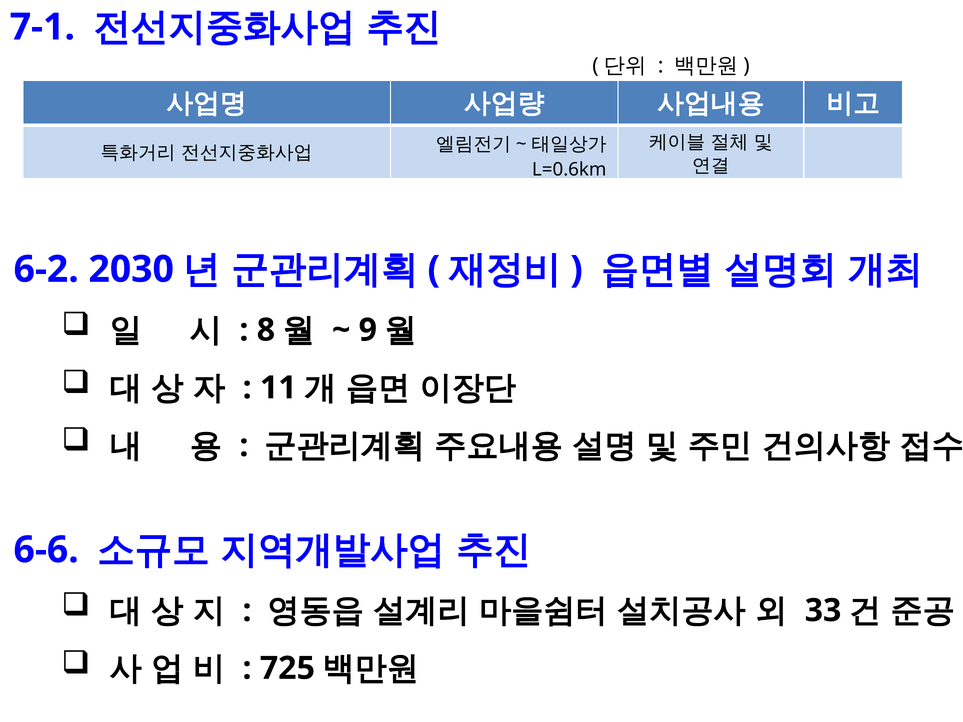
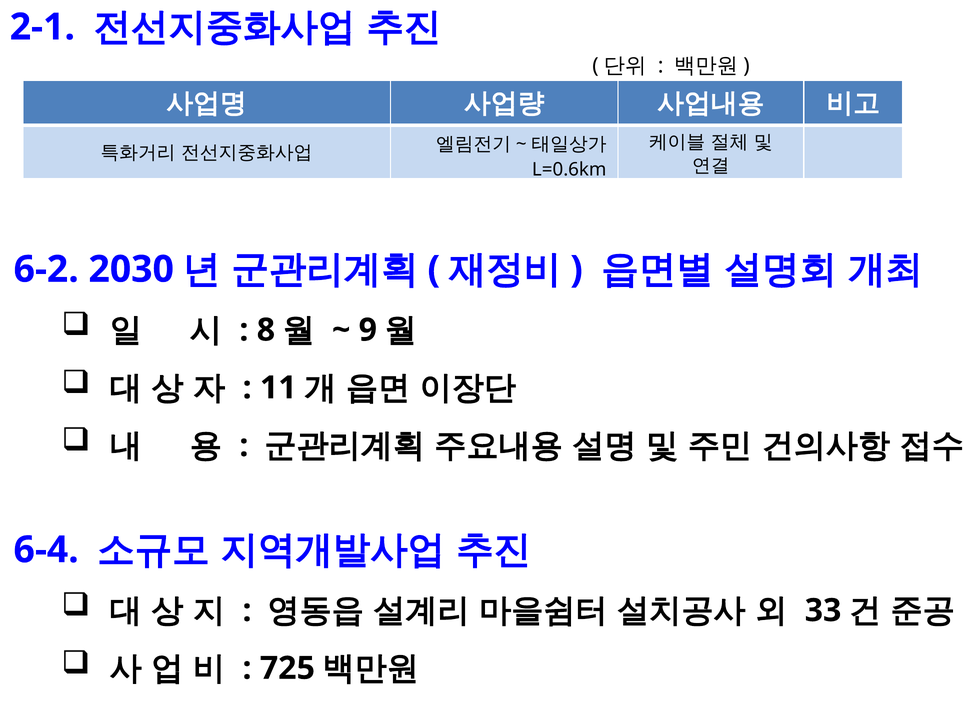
7-1: 7-1 -> 2-1 (42, 27)
6-6: 6-6 -> 6-4 (46, 550)
